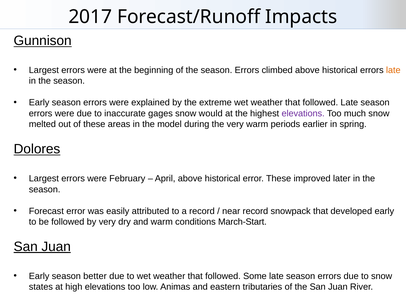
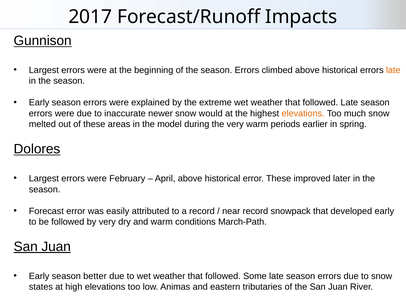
gages: gages -> newer (161, 113)
elevations colour: purple -> orange (303, 113)
March-Start: March-Start -> March-Path (242, 222)
